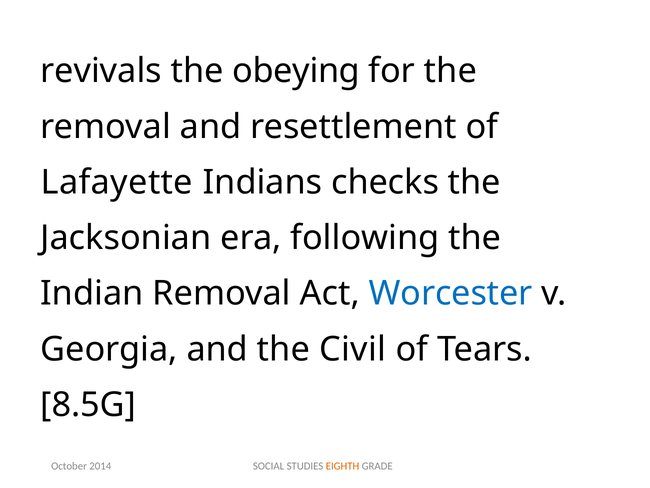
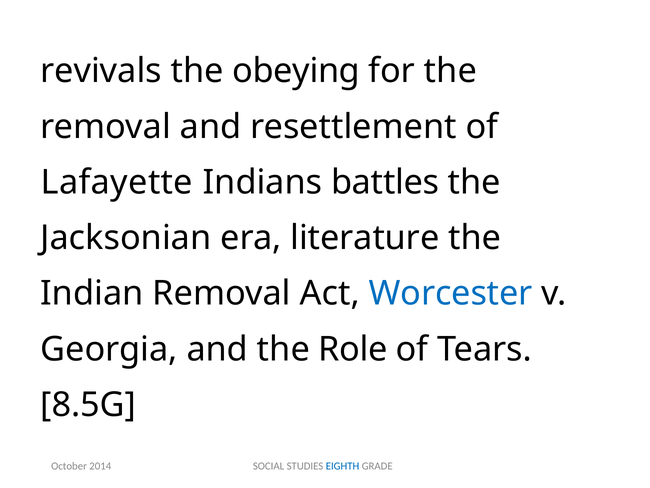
checks: checks -> battles (385, 182)
following: following -> literature (365, 238)
Civil: Civil -> Role (353, 349)
EIGHTH colour: orange -> blue (343, 465)
